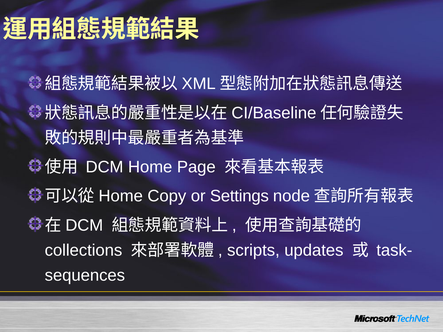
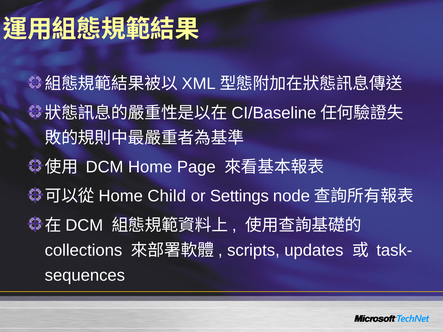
Copy: Copy -> Child (167, 196)
